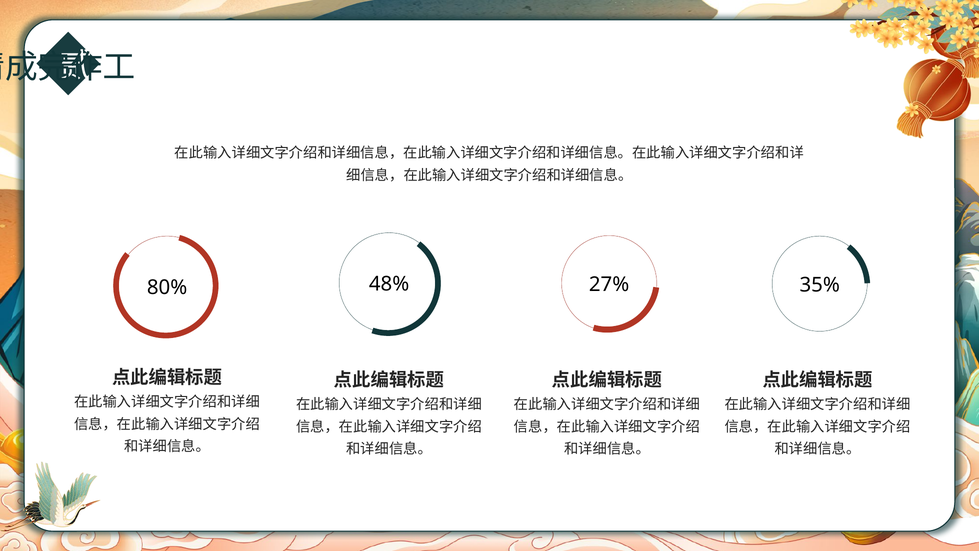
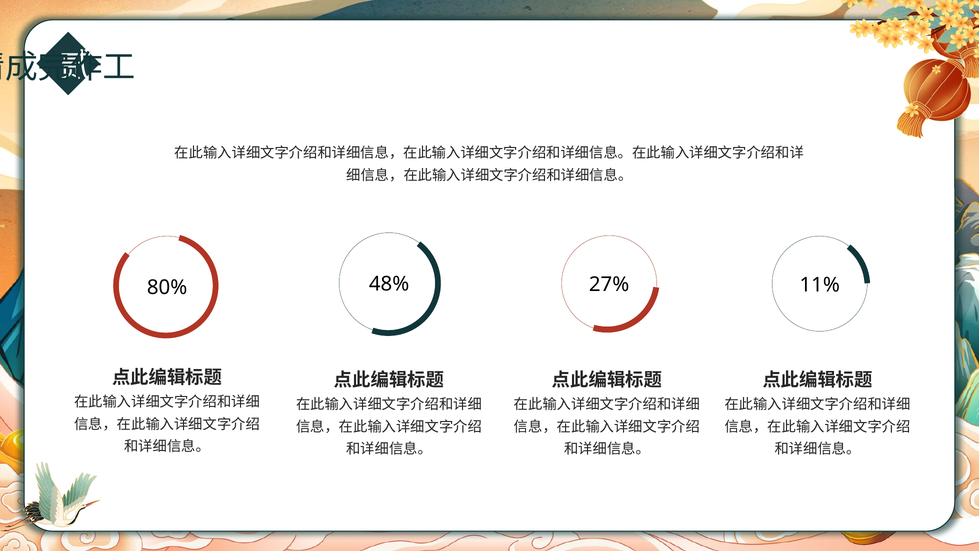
35%: 35% -> 11% (820, 285)
